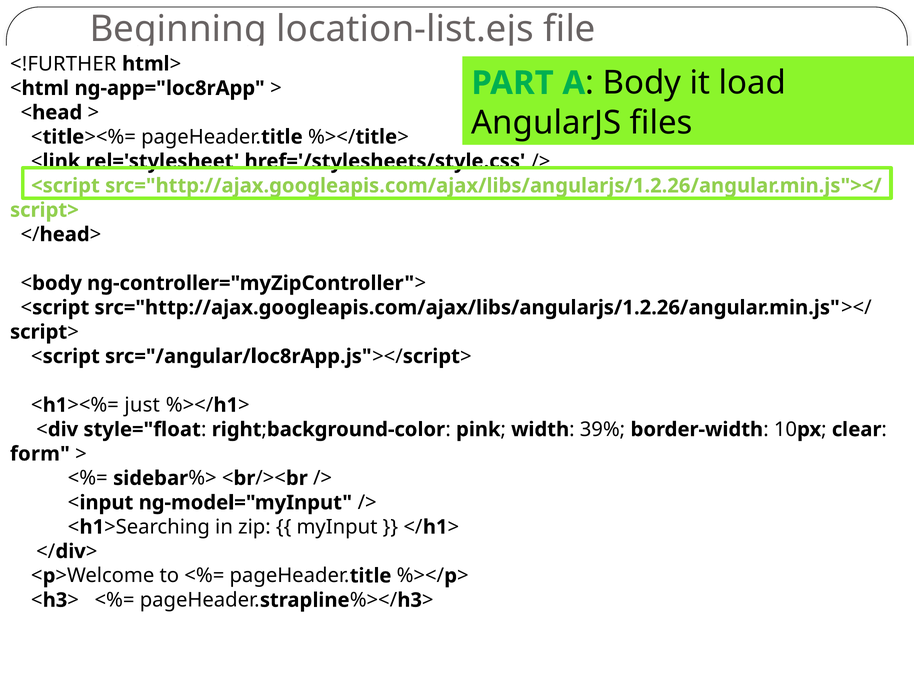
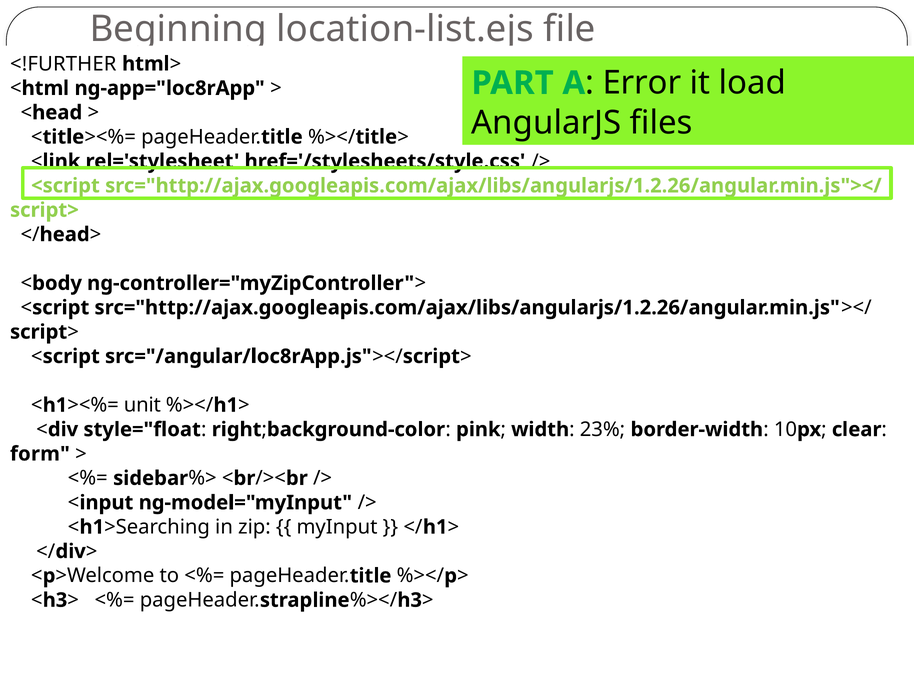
Body: Body -> Error (642, 83)
just: just -> unit (142, 405)
39%: 39% -> 23% (602, 429)
